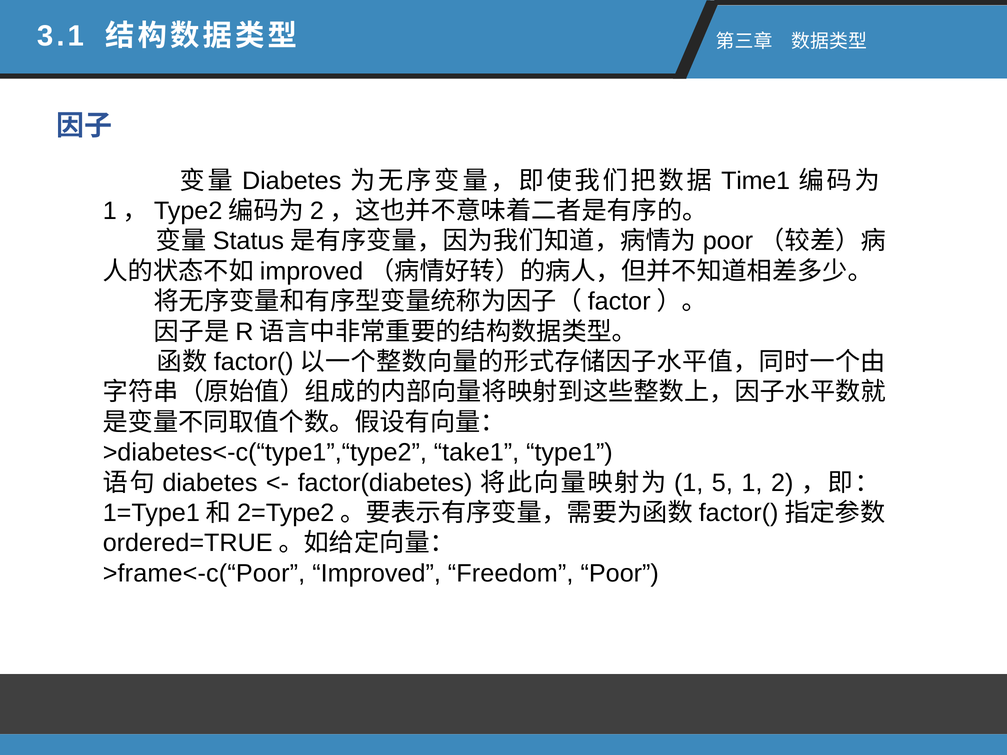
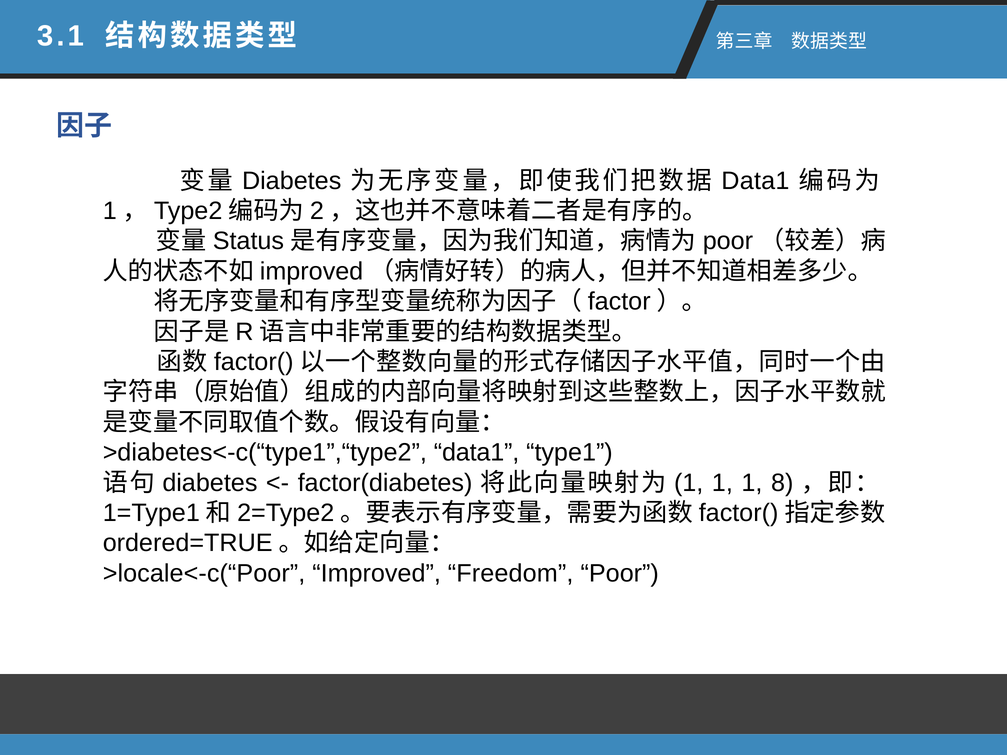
Time1: Time1 -> Data1 (755, 181)
>diabetes<-c(“type1”,“type2 take1: take1 -> data1 (477, 453)
5: 5 -> 1 (722, 483)
2: 2 -> 8 (782, 483)
>frame<-c(“Poor: >frame<-c(“Poor -> >locale<-c(“Poor (204, 574)
